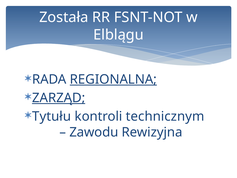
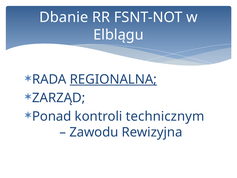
Została: Została -> Dbanie (64, 17)
ZARZĄD underline: present -> none (59, 98)
Tytułu: Tytułu -> Ponad (52, 116)
